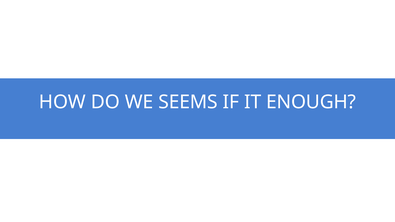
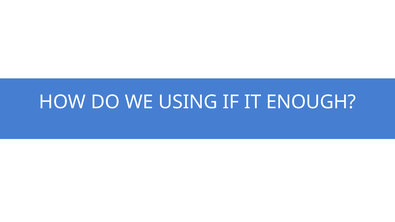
SEEMS: SEEMS -> USING (188, 102)
